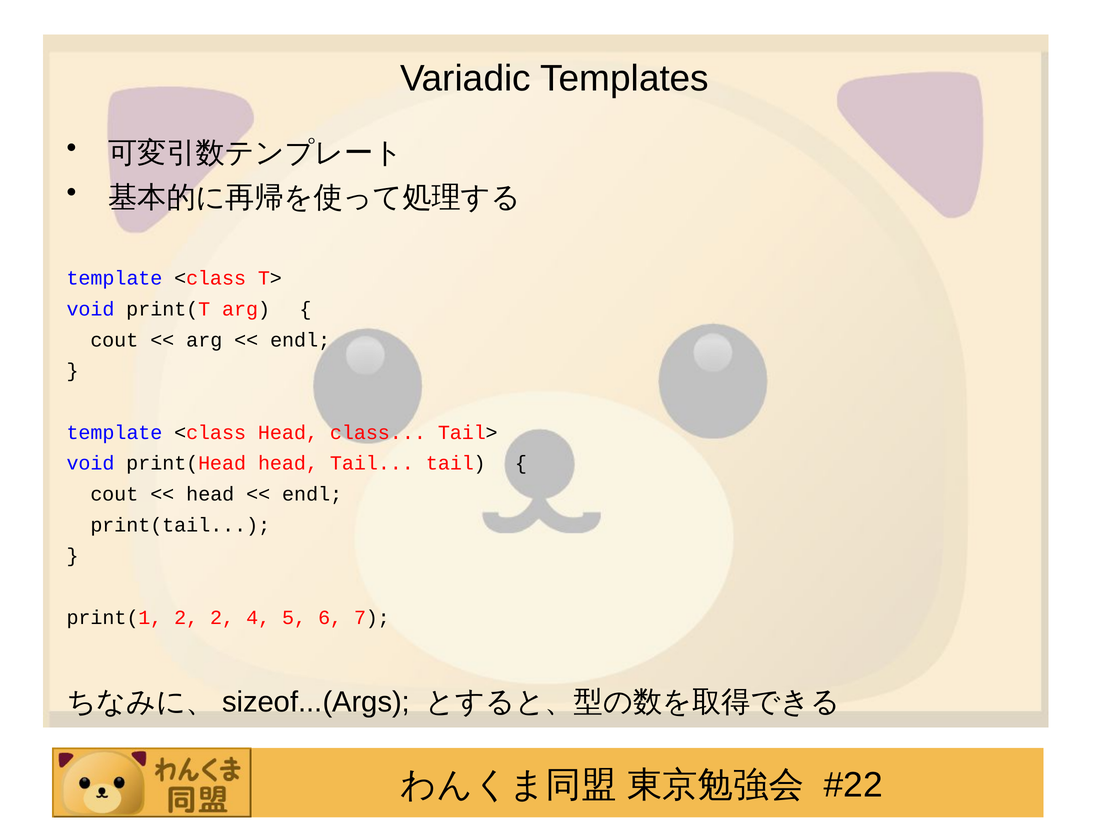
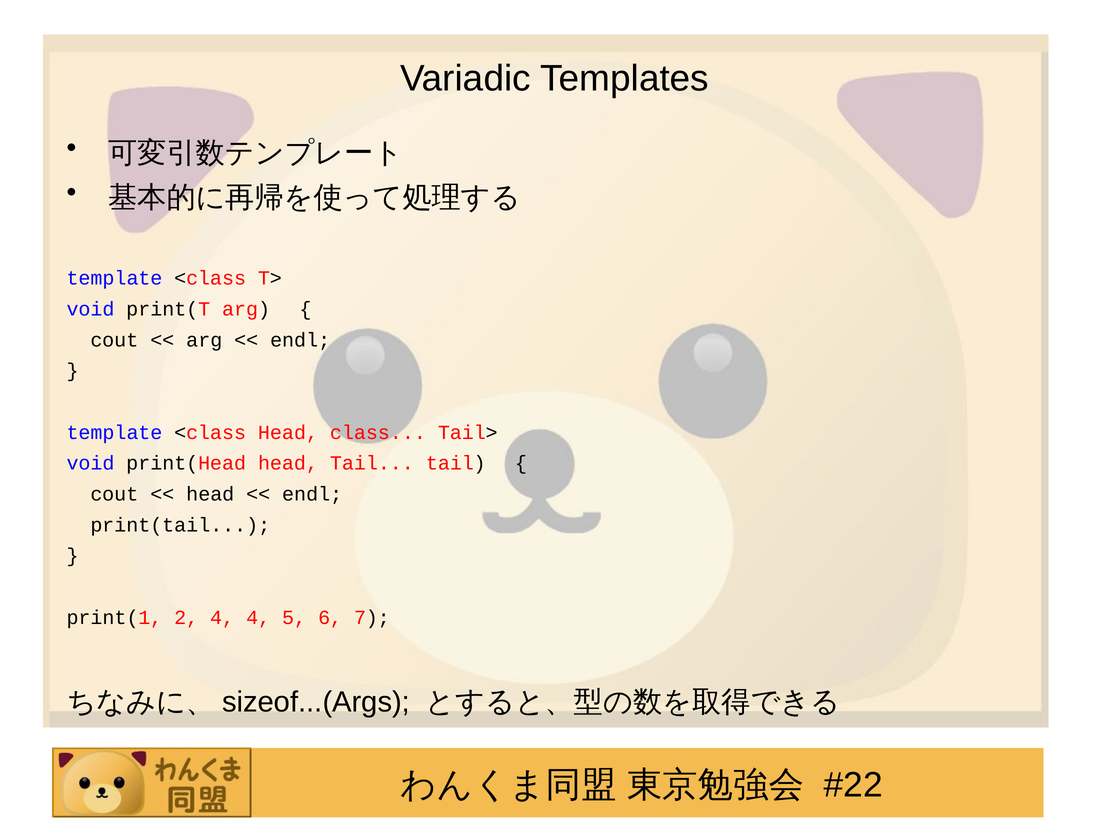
2 2: 2 -> 4 (222, 617)
